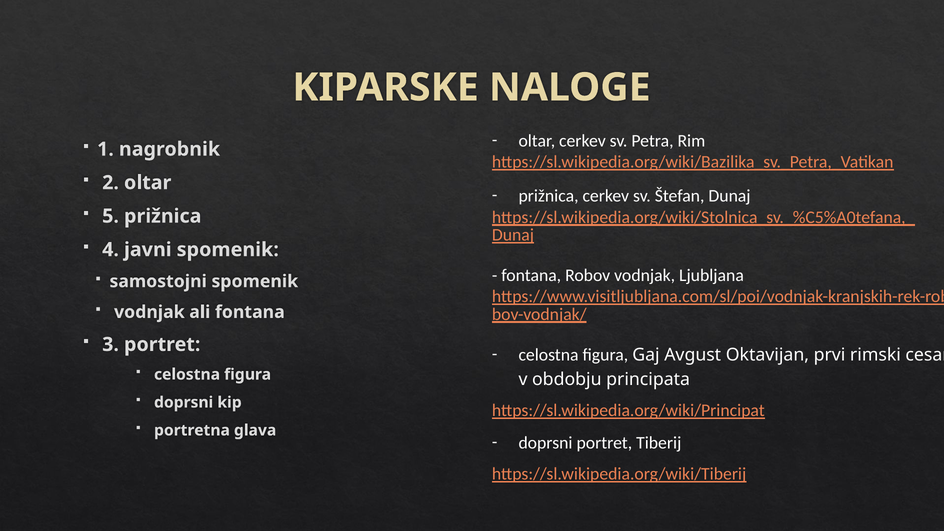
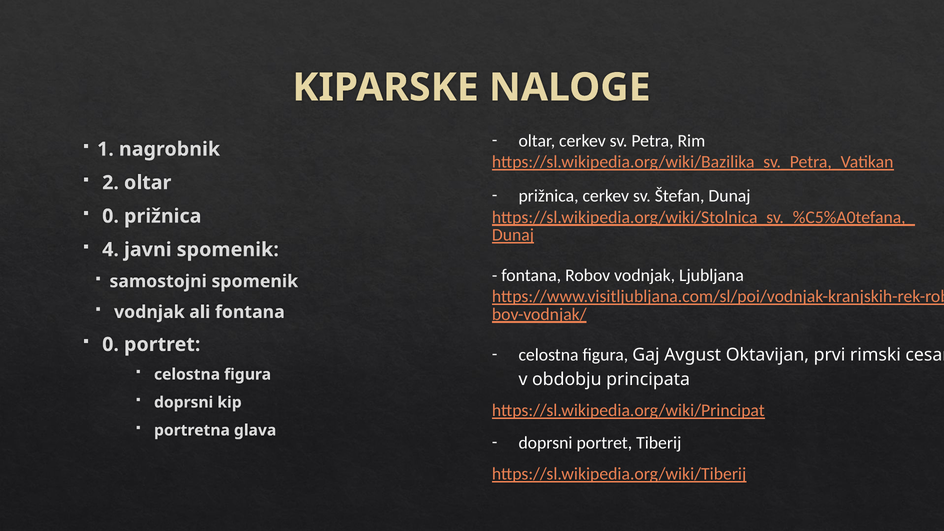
5: 5 -> 0 (111, 216)
3: 3 -> 0 (111, 344)
